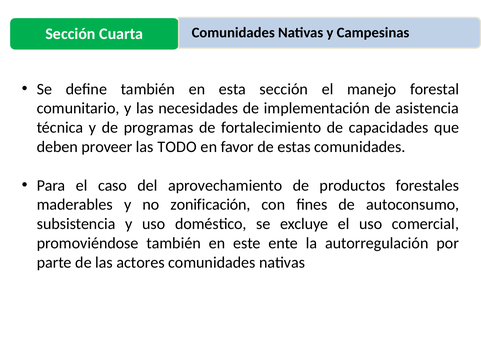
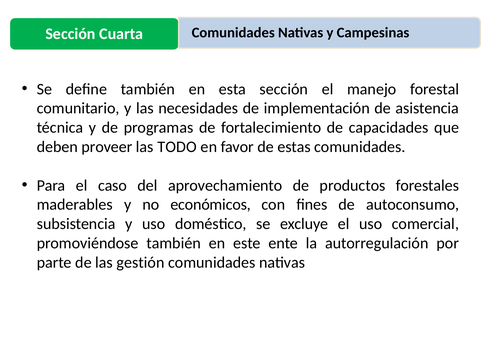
zonificación: zonificación -> económicos (211, 204)
actores: actores -> gestión (141, 262)
